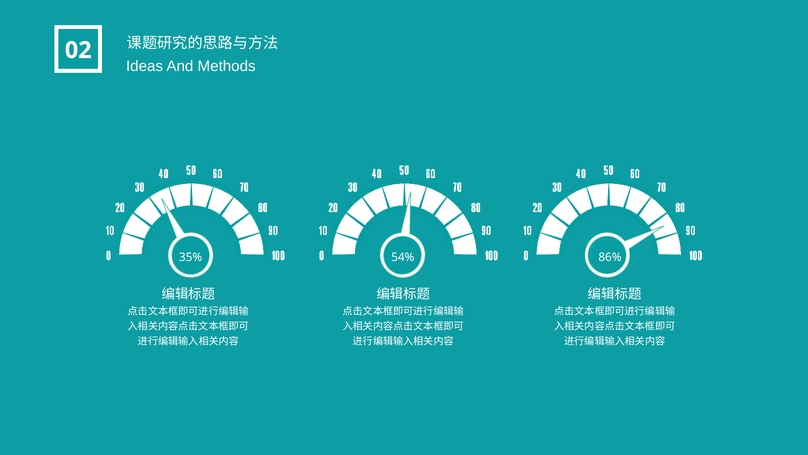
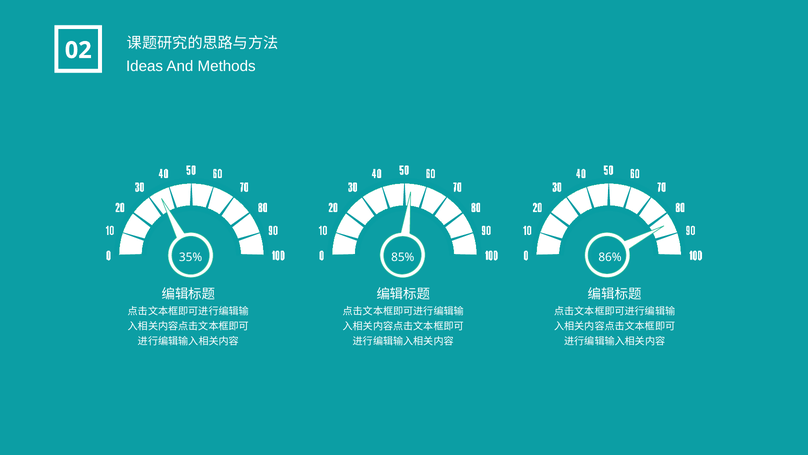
54%: 54% -> 85% (403, 257)
